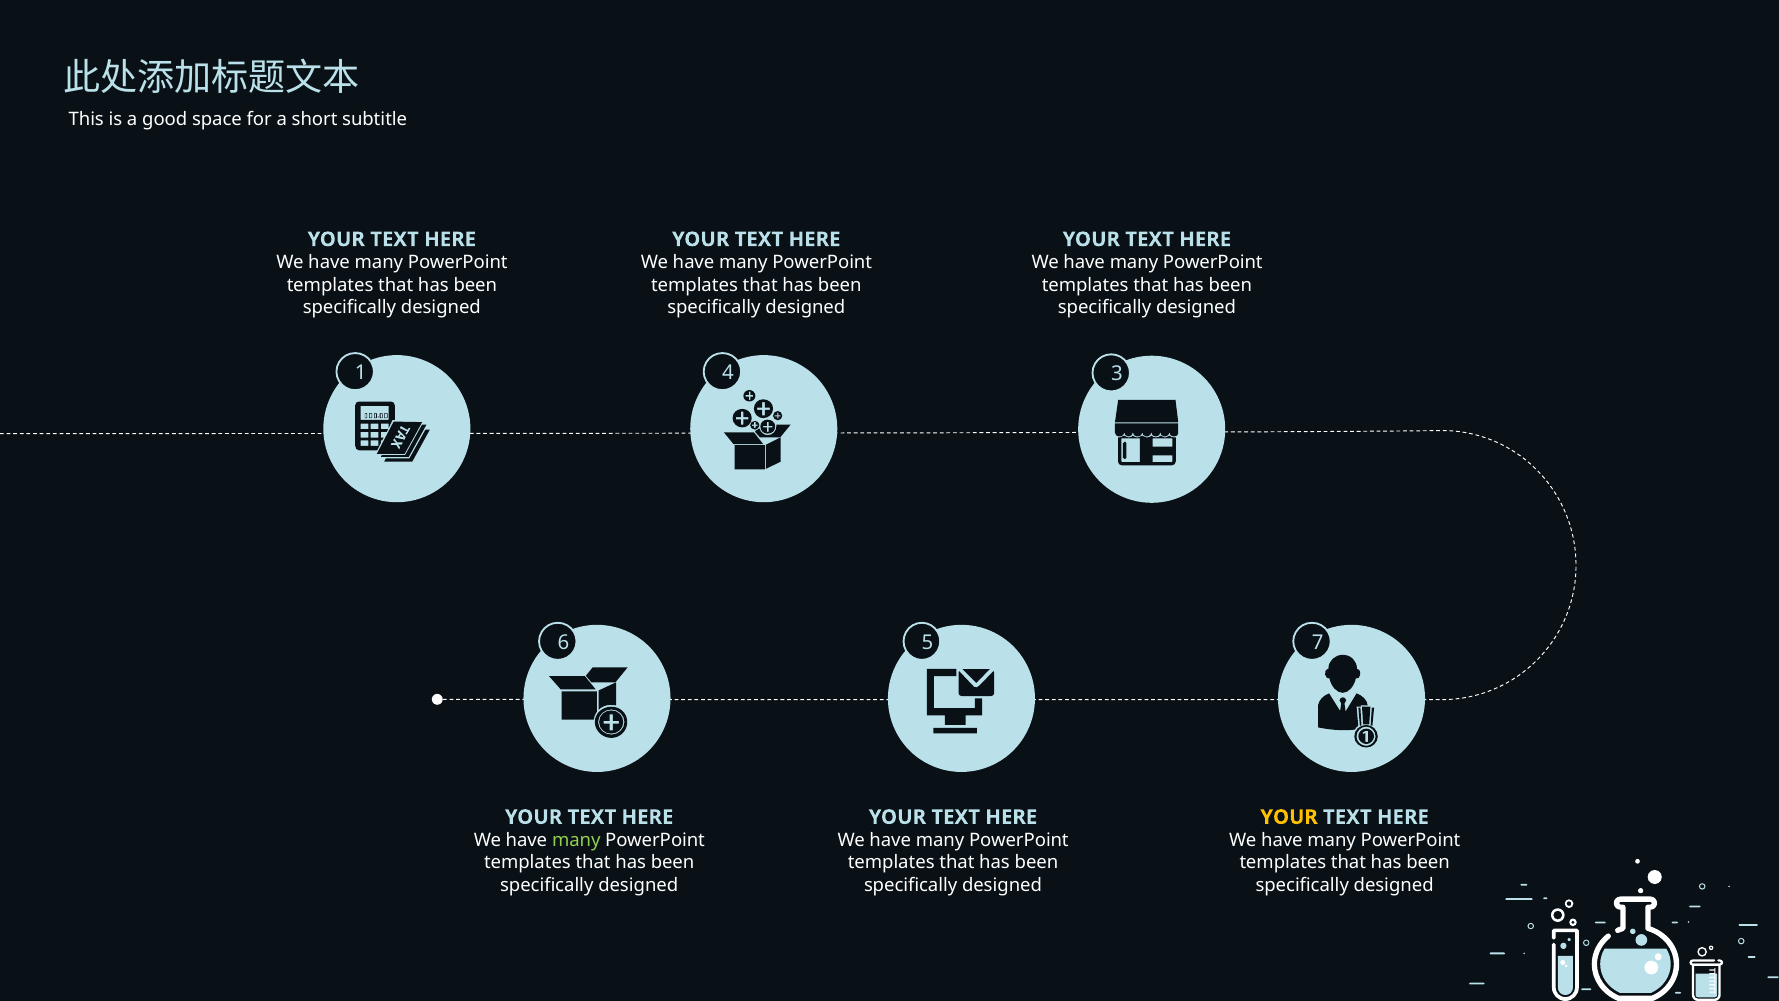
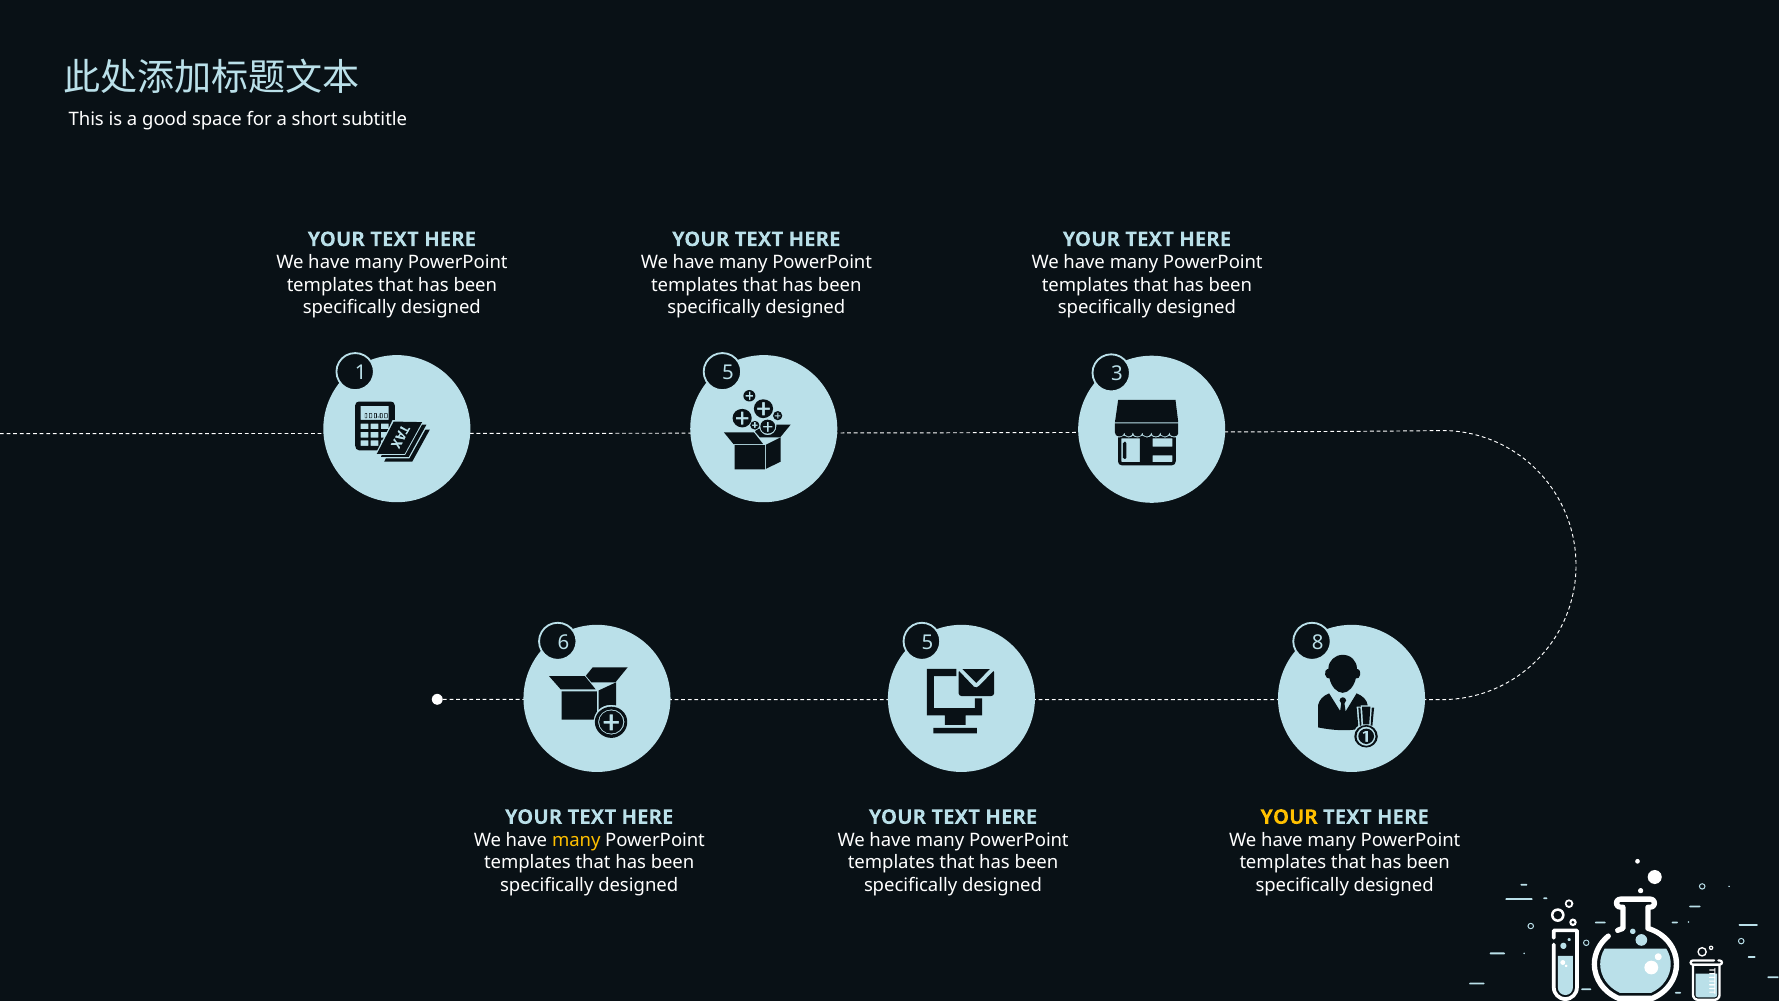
1 4: 4 -> 5 (728, 373)
7: 7 -> 8 (1318, 642)
many colour: light green -> yellow (576, 840)
